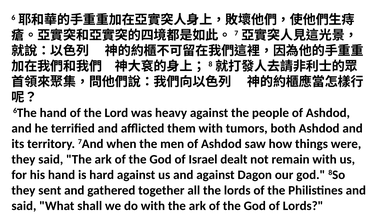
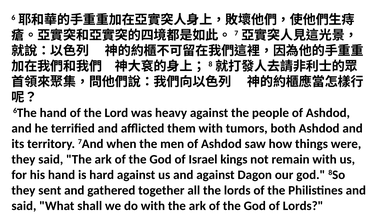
dealt: dealt -> kings (234, 159)
